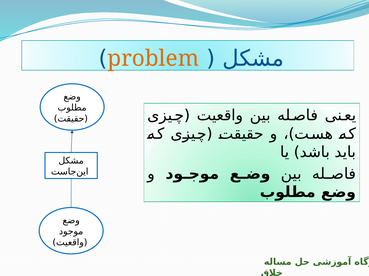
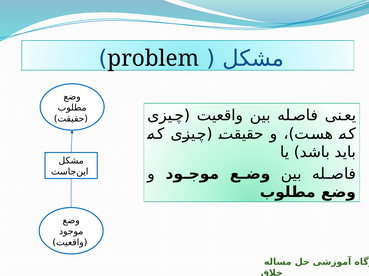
problem colour: orange -> black (153, 59)
